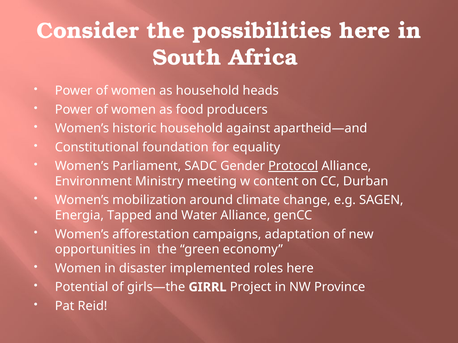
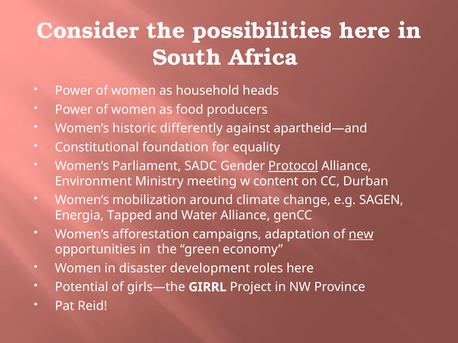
historic household: household -> differently (191, 129)
new underline: none -> present (361, 235)
implemented: implemented -> development (210, 269)
